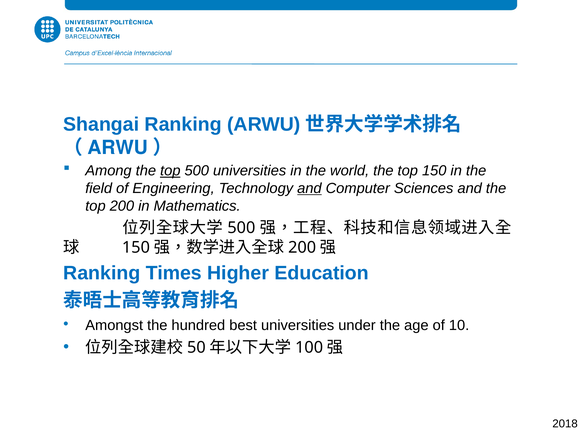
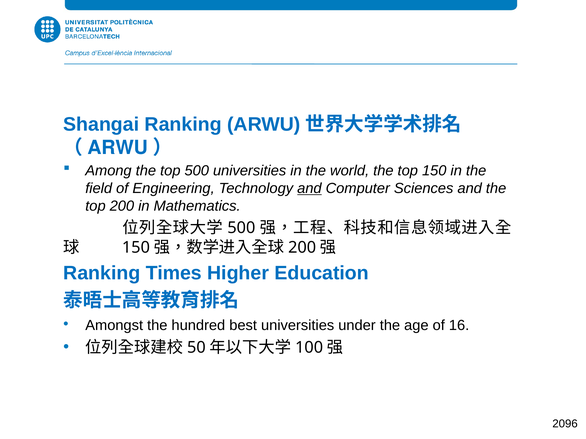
top underline: present -> none (170, 171)
10: 10 -> 16 (459, 326)
2018: 2018 -> 2096 (565, 424)
